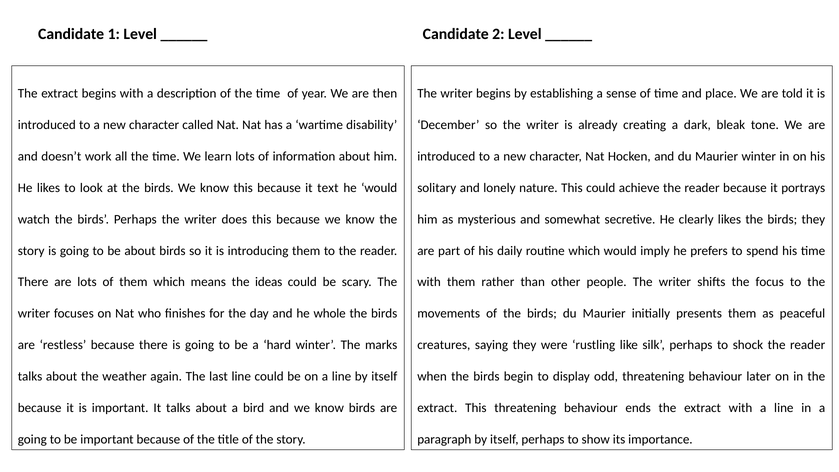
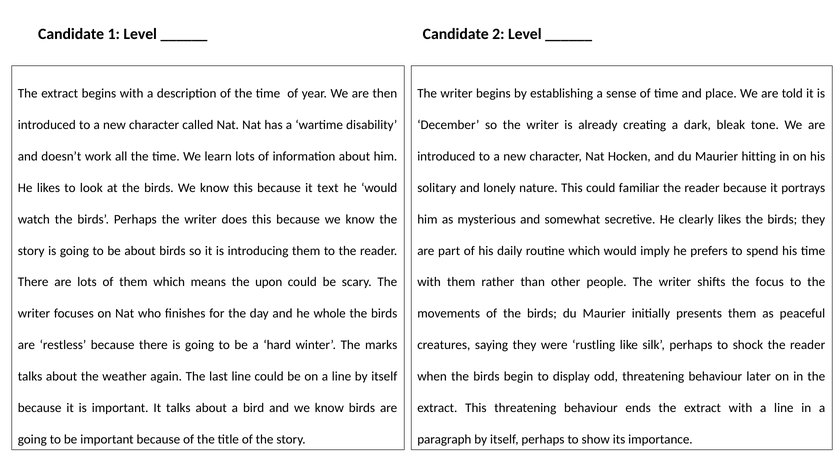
Maurier winter: winter -> hitting (759, 156)
achieve: achieve -> familiar (639, 188)
ideas: ideas -> upon (269, 282)
